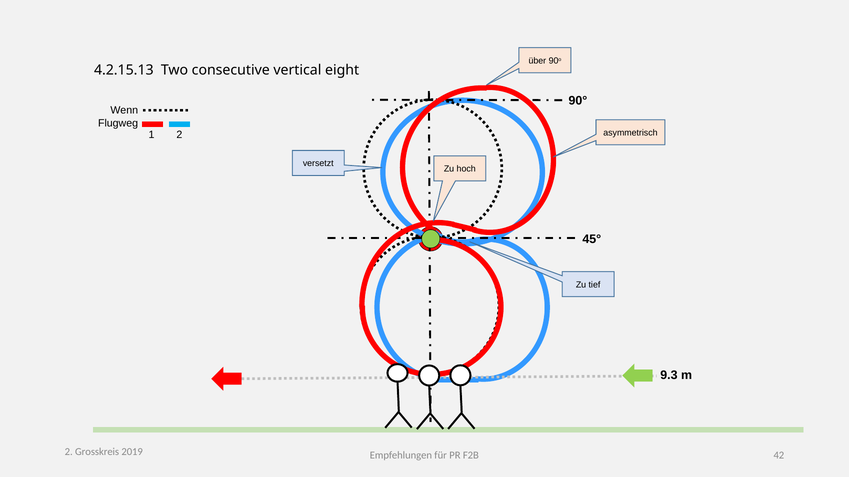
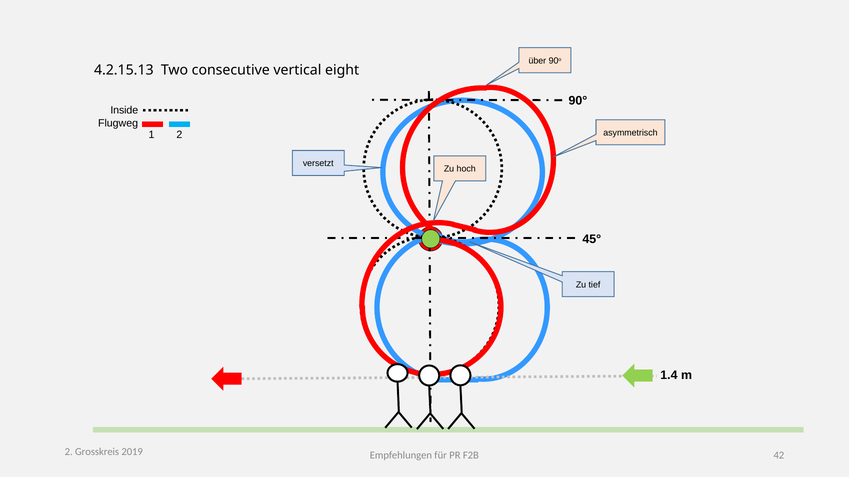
Wenn: Wenn -> Inside (124, 110)
9.3: 9.3 -> 1.4 (669, 376)
